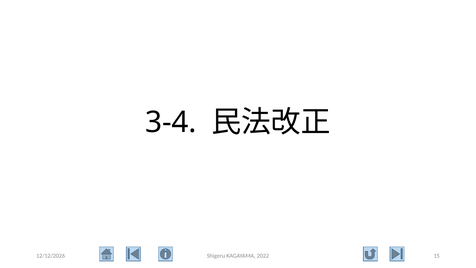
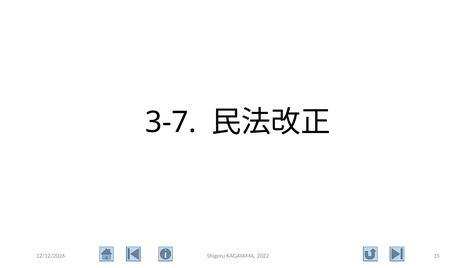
3-4: 3-4 -> 3-7 (171, 122)
